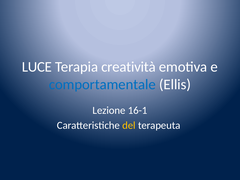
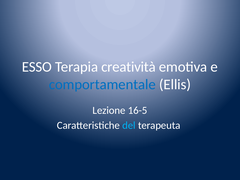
LUCE: LUCE -> ESSO (37, 67)
16-1: 16-1 -> 16-5 (138, 110)
del colour: yellow -> light blue (129, 125)
